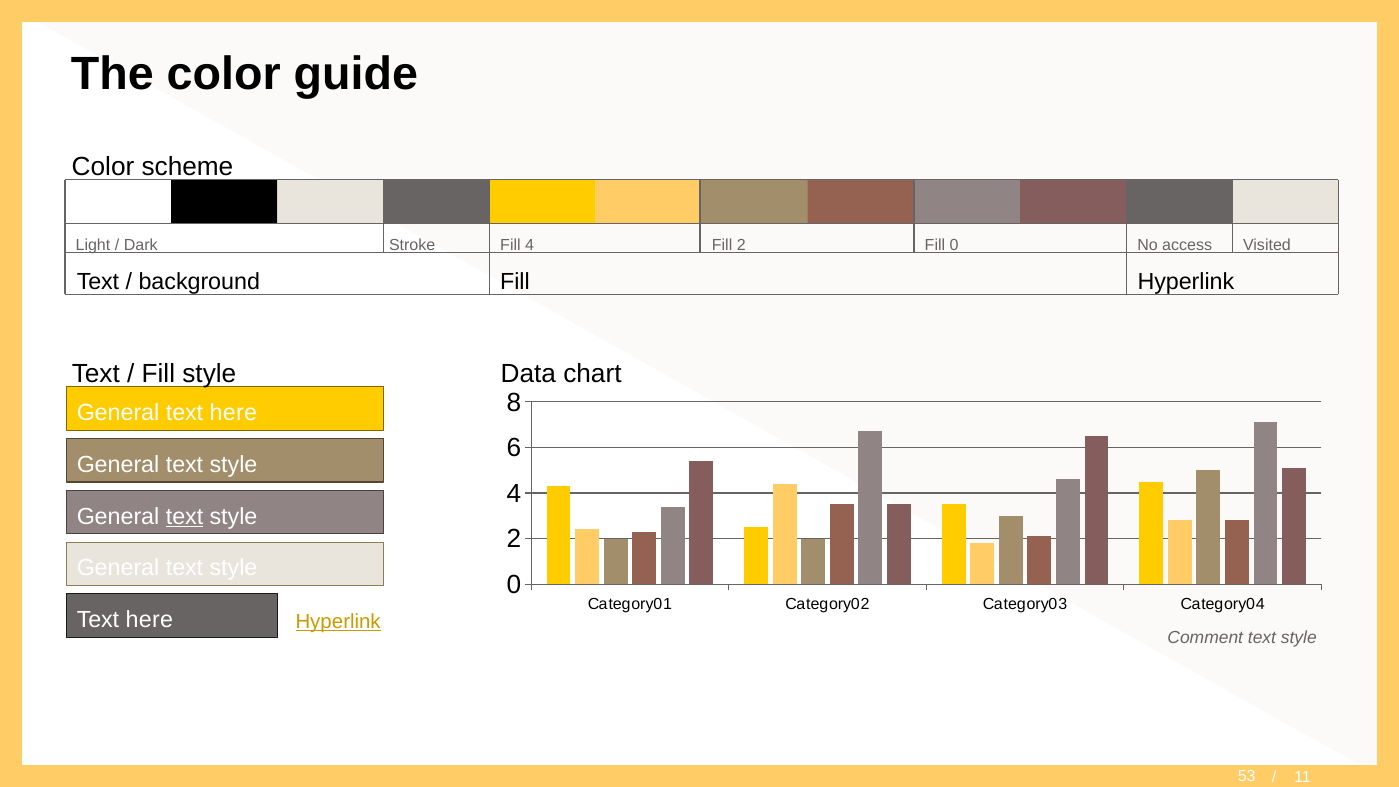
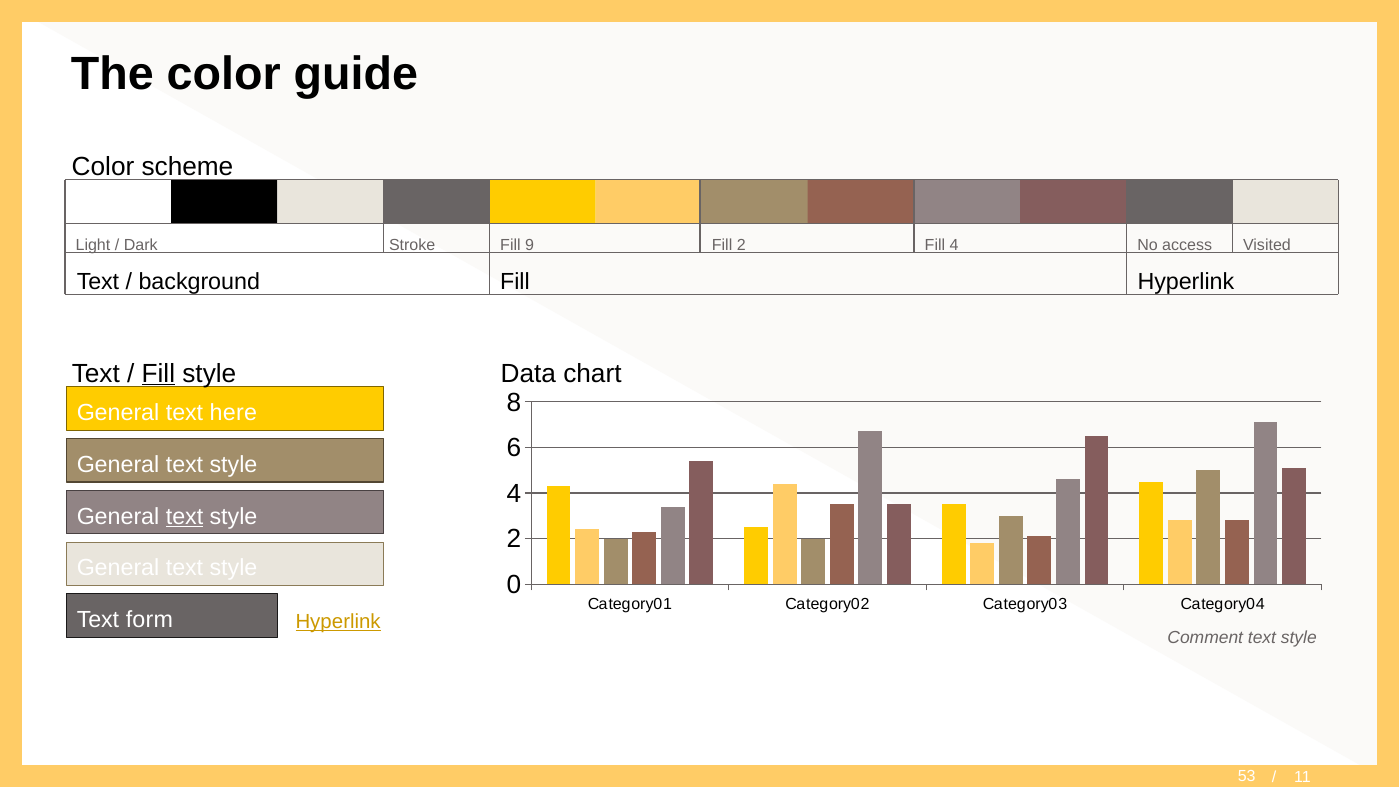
Fill 4: 4 -> 9 (530, 245)
Fill 0: 0 -> 4 (954, 245)
Fill underline: none -> present (158, 373)
here: here -> form (149, 620)
